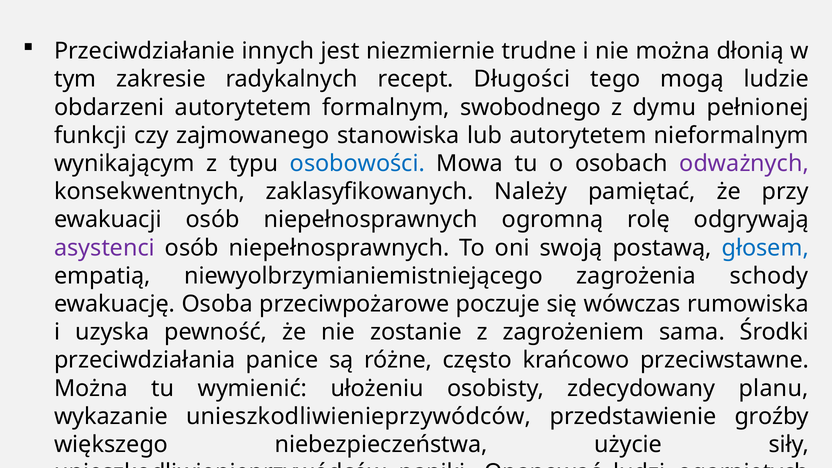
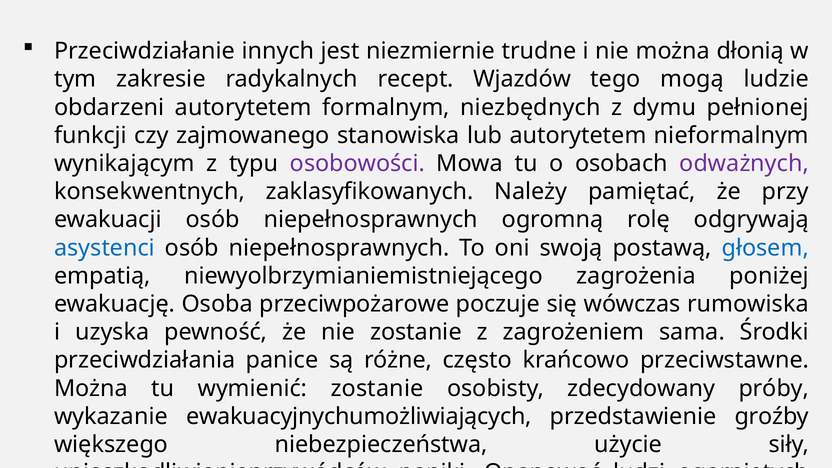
Długości: Długości -> Wjazdów (522, 79)
swobodnego: swobodnego -> niezbędnych (530, 107)
osobowości colour: blue -> purple (357, 164)
asystenci colour: purple -> blue (105, 248)
schody: schody -> poniżej (769, 276)
wymienić ułożeniu: ułożeniu -> zostanie (377, 388)
planu: planu -> próby (774, 388)
wykazanie unieszkodliwienieprzywódców: unieszkodliwienieprzywódców -> ewakuacyjnychumożliwiających (359, 416)
